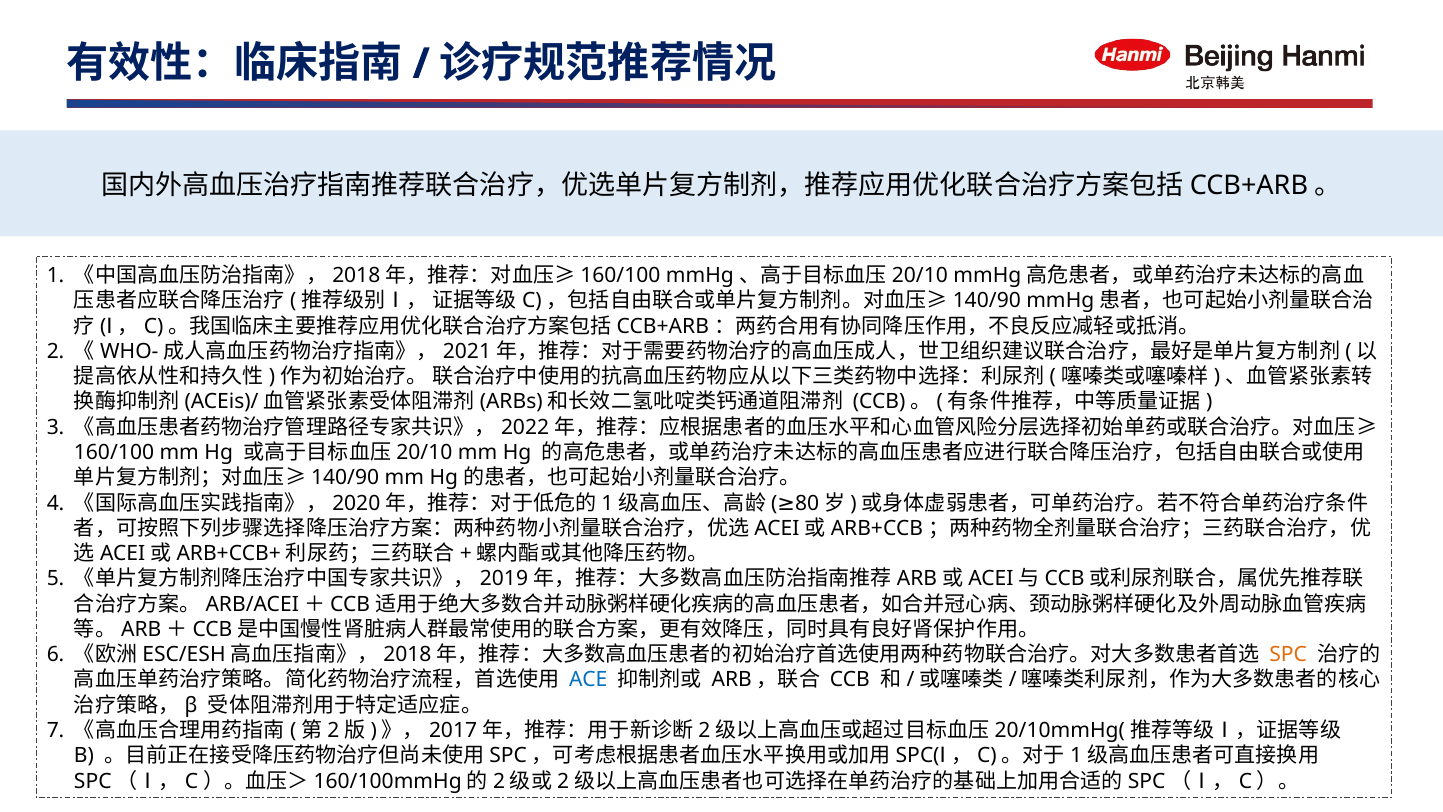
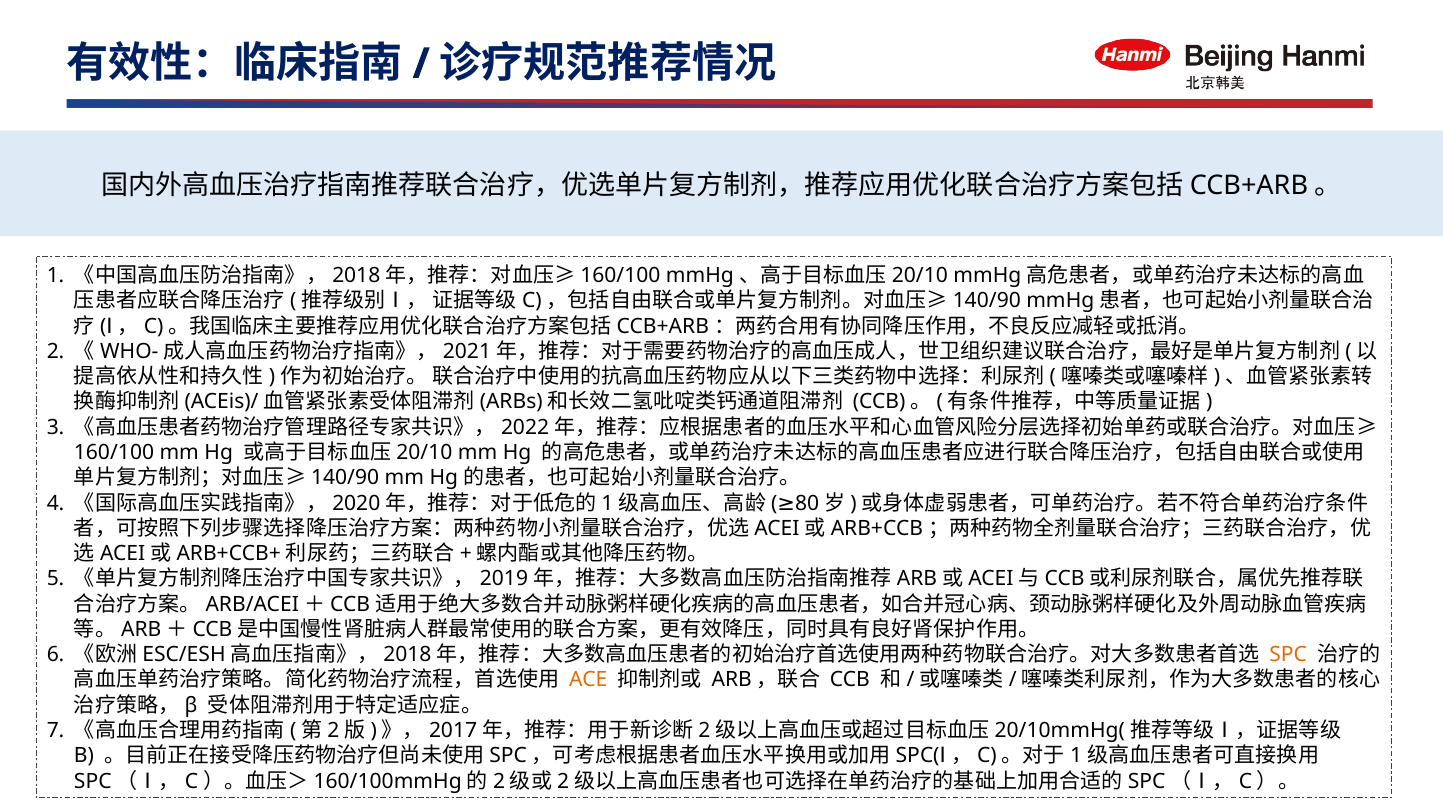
ACE colour: blue -> orange (588, 680)
